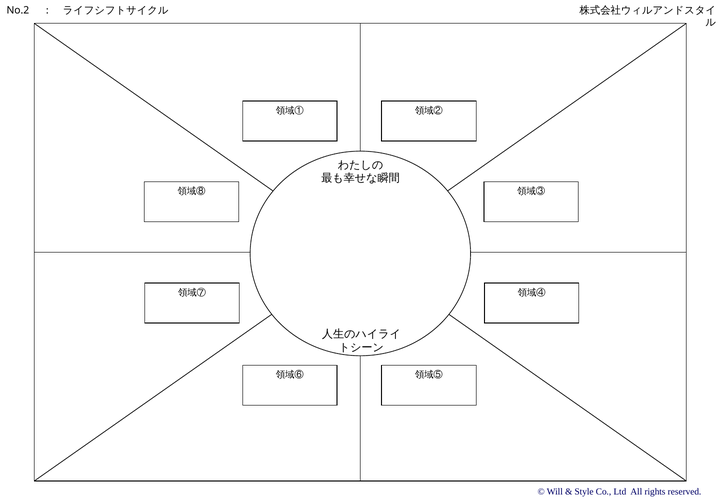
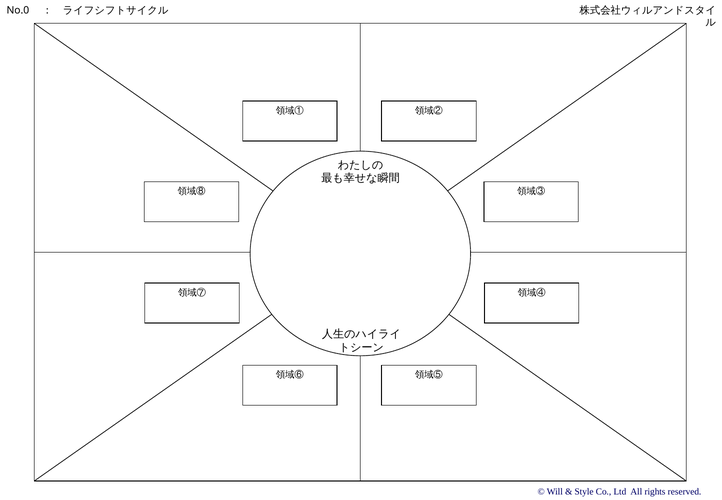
No.2: No.2 -> No.0 (18, 10)
